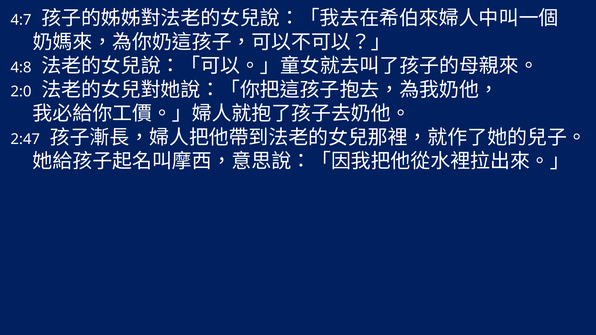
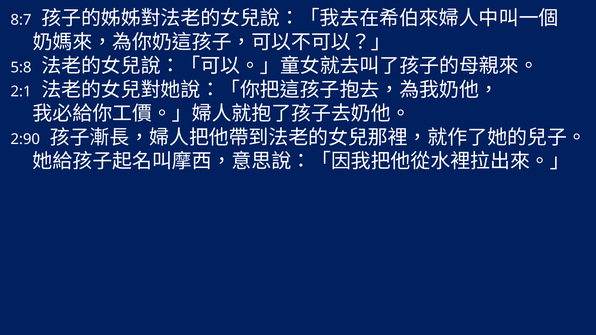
4:7: 4:7 -> 8:7 (21, 20)
4:8: 4:8 -> 5:8 (21, 68)
2:0: 2:0 -> 2:1 (21, 92)
2:47: 2:47 -> 2:90 (25, 139)
